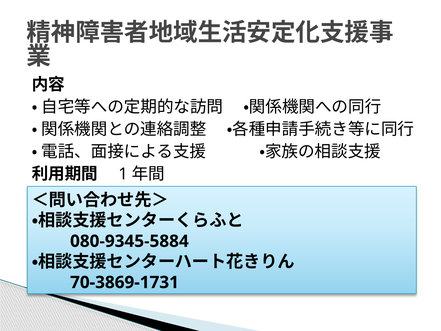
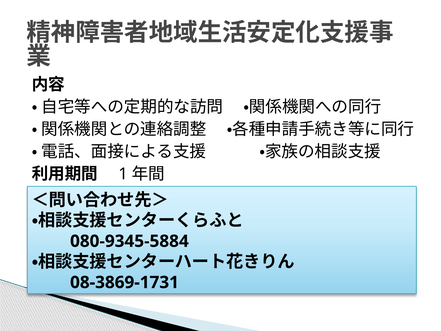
70-3869-1731: 70-3869-1731 -> 08-3869-1731 (125, 282)
